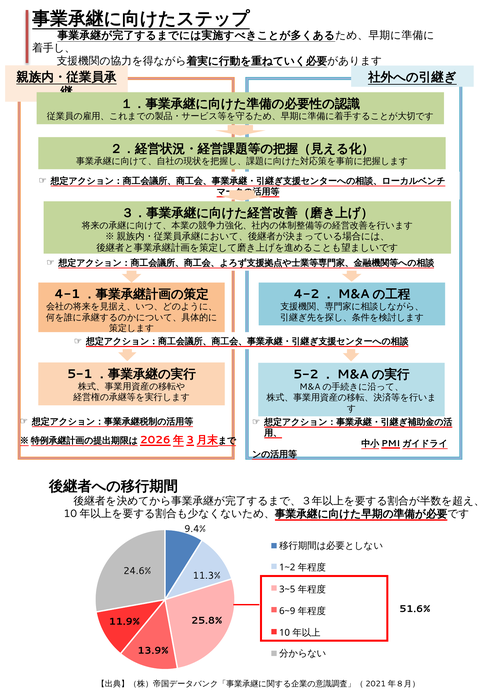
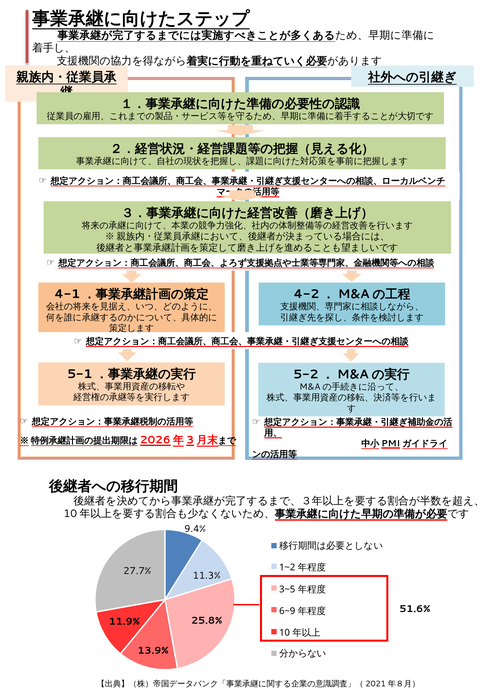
24.6%: 24.6% -> 27.7% (137, 570)
